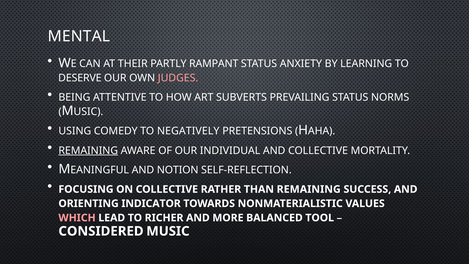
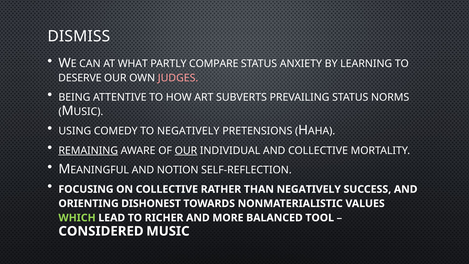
MENTAL: MENTAL -> DISMISS (79, 36)
THEIR: THEIR -> WHAT (133, 64)
RAMPANT: RAMPANT -> COMPARE (214, 64)
OUR underline: none -> present (186, 150)
THAN REMAINING: REMAINING -> NEGATIVELY (309, 189)
INDICATOR: INDICATOR -> DISHONEST (151, 203)
WHICH colour: pink -> light green (77, 218)
